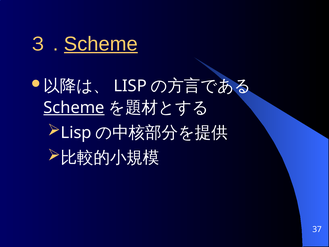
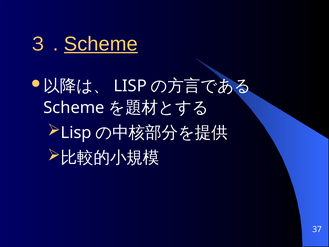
Scheme underline: present -> none (74, 108)
